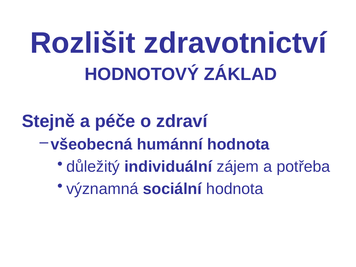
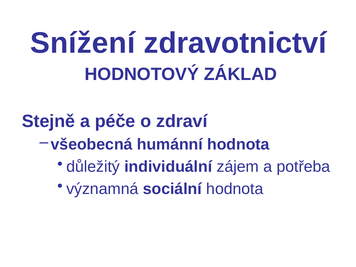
Rozlišit: Rozlišit -> Snížení (83, 43)
